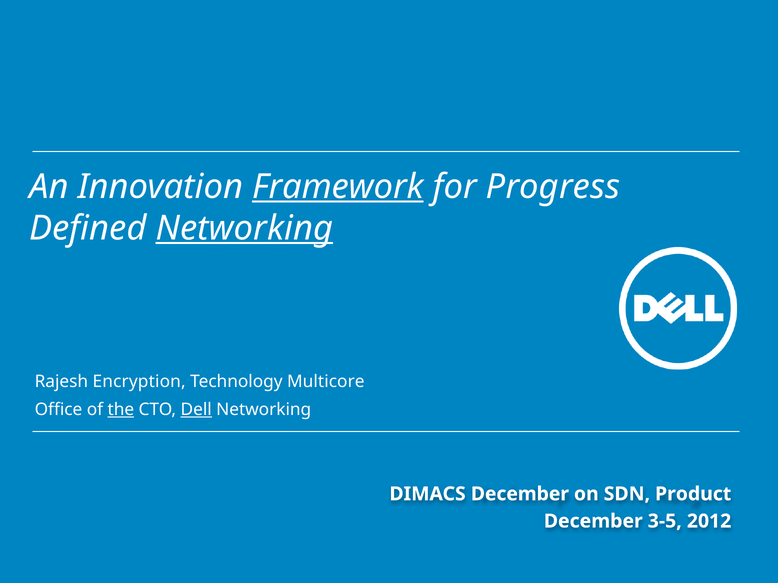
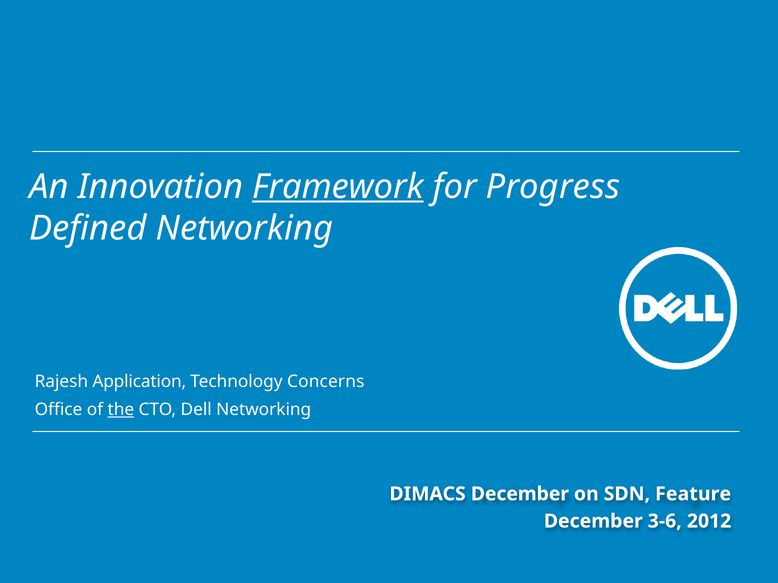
Networking underline: present -> none (244, 228)
Encryption: Encryption -> Application (139, 382)
Multicore: Multicore -> Concerns (326, 382)
Dell underline: present -> none (196, 410)
Product: Product -> Feature (693, 494)
3-5: 3-5 -> 3-6 (665, 522)
